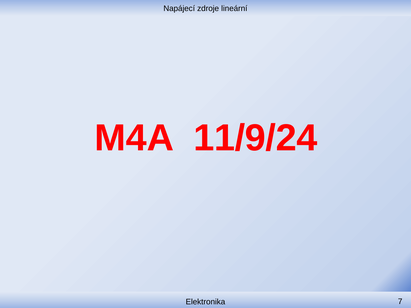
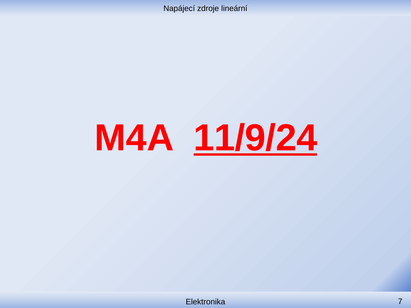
11/9/24 underline: none -> present (255, 138)
